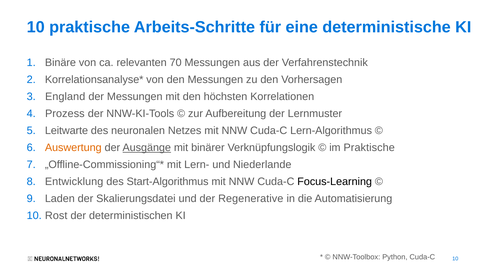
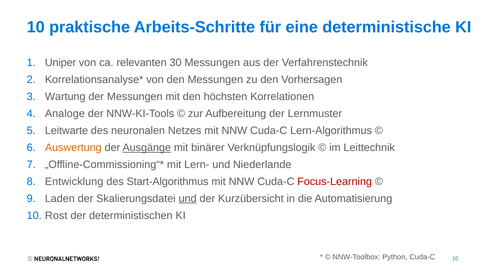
Binäre: Binäre -> Uniper (60, 63)
70: 70 -> 30 (176, 63)
England: England -> Wartung (65, 97)
Prozess: Prozess -> Analoge (65, 114)
im Praktische: Praktische -> Leittechnik (369, 147)
Focus-Learning colour: black -> red (335, 181)
und underline: none -> present (188, 198)
Regenerative: Regenerative -> Kurzübersicht (251, 198)
